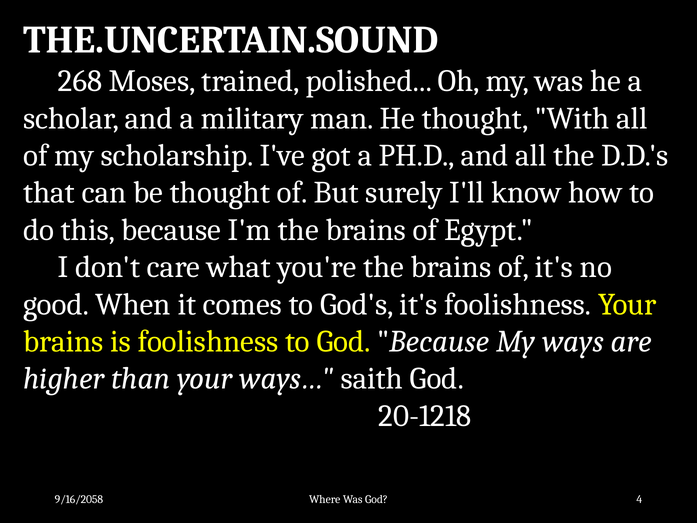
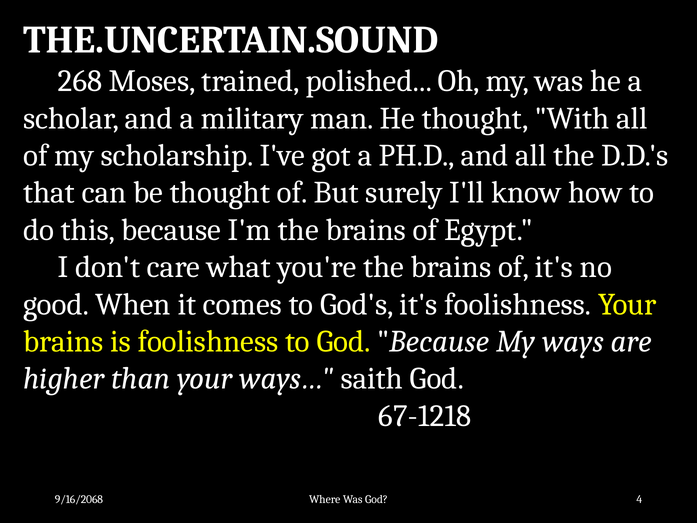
20-1218: 20-1218 -> 67-1218 (425, 416)
9/16/2058: 9/16/2058 -> 9/16/2068 (79, 499)
